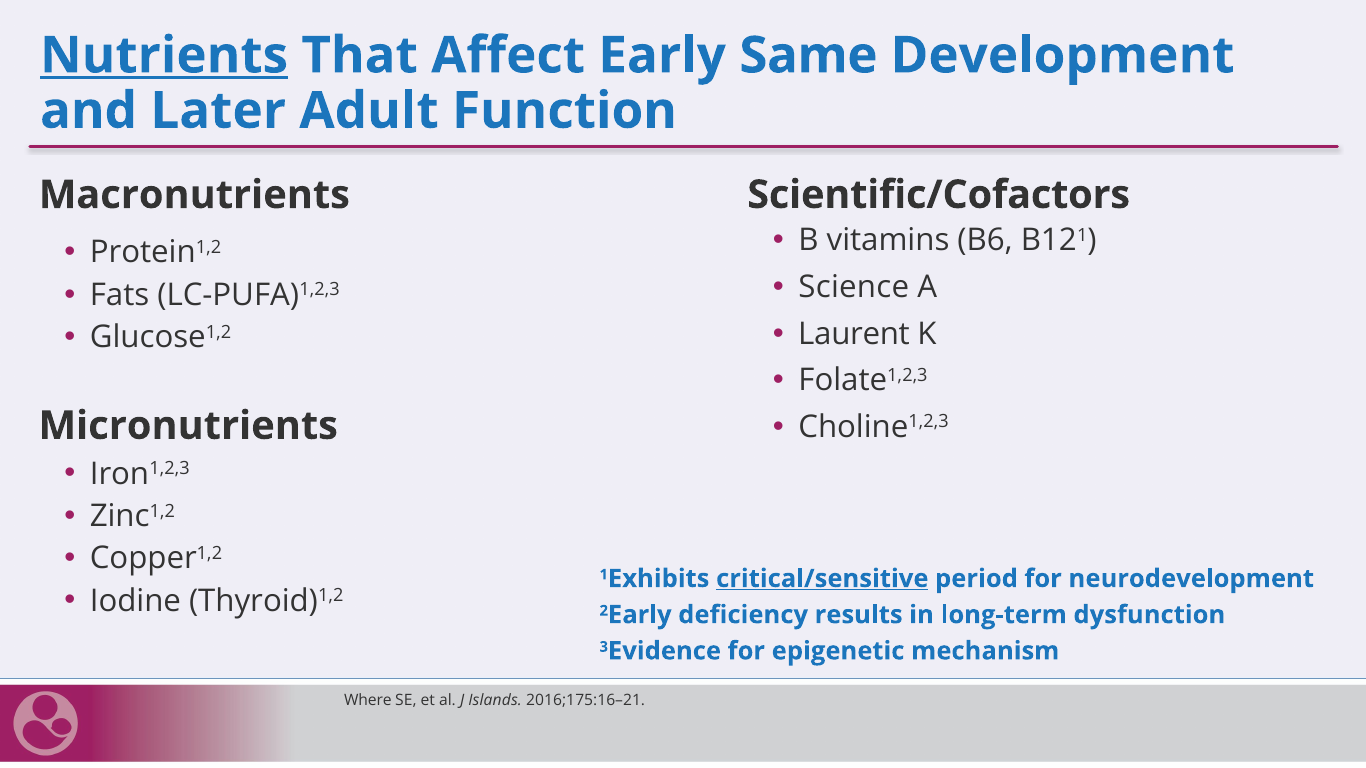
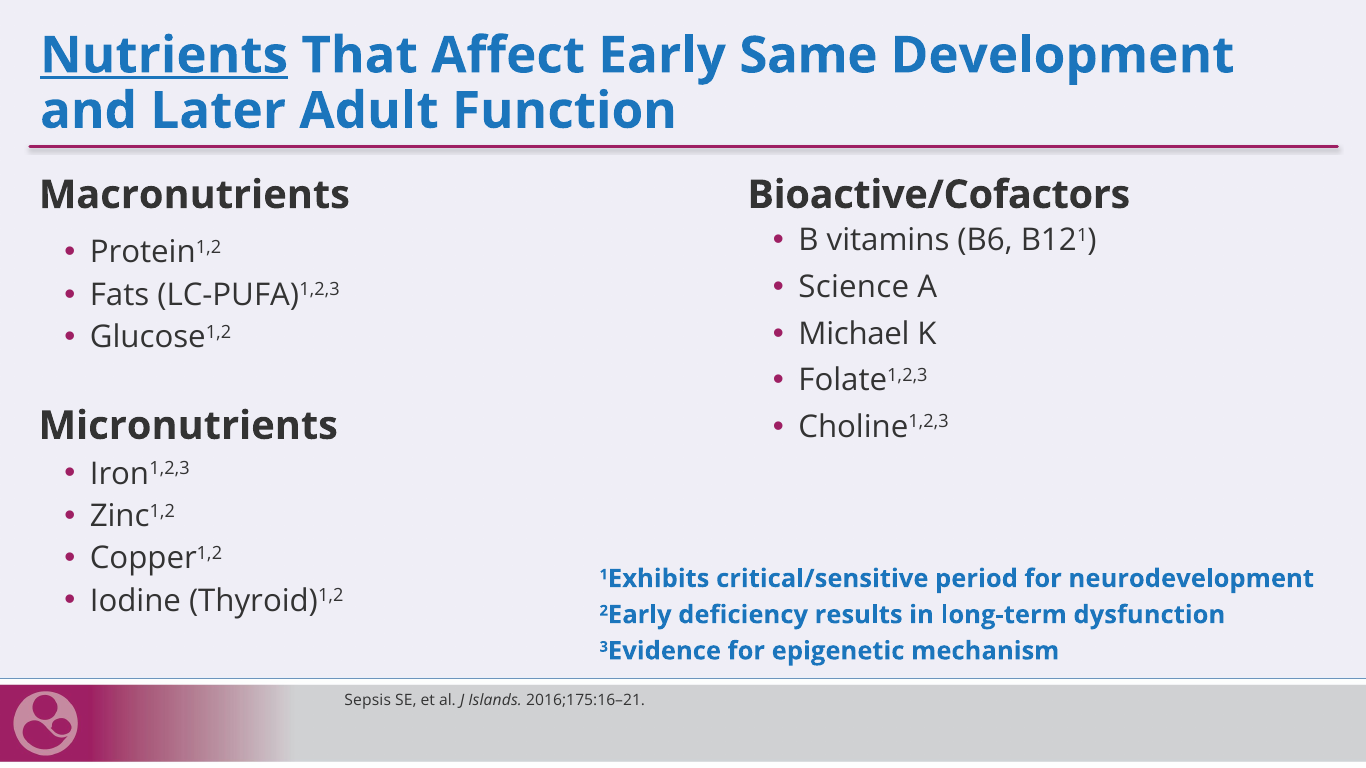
Scientific/Cofactors: Scientific/Cofactors -> Bioactive/Cofactors (939, 195)
Laurent: Laurent -> Michael (854, 334)
critical/sensitive underline: present -> none (822, 579)
Where: Where -> Sepsis (368, 701)
